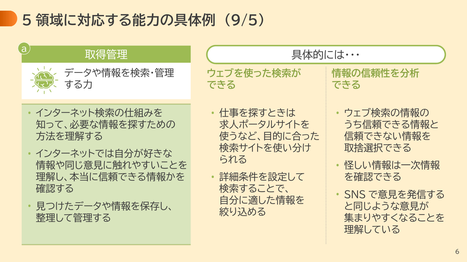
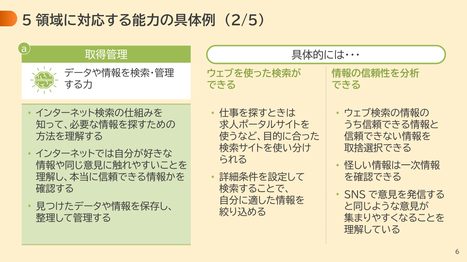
9/5: 9/5 -> 2/5 (244, 21)
